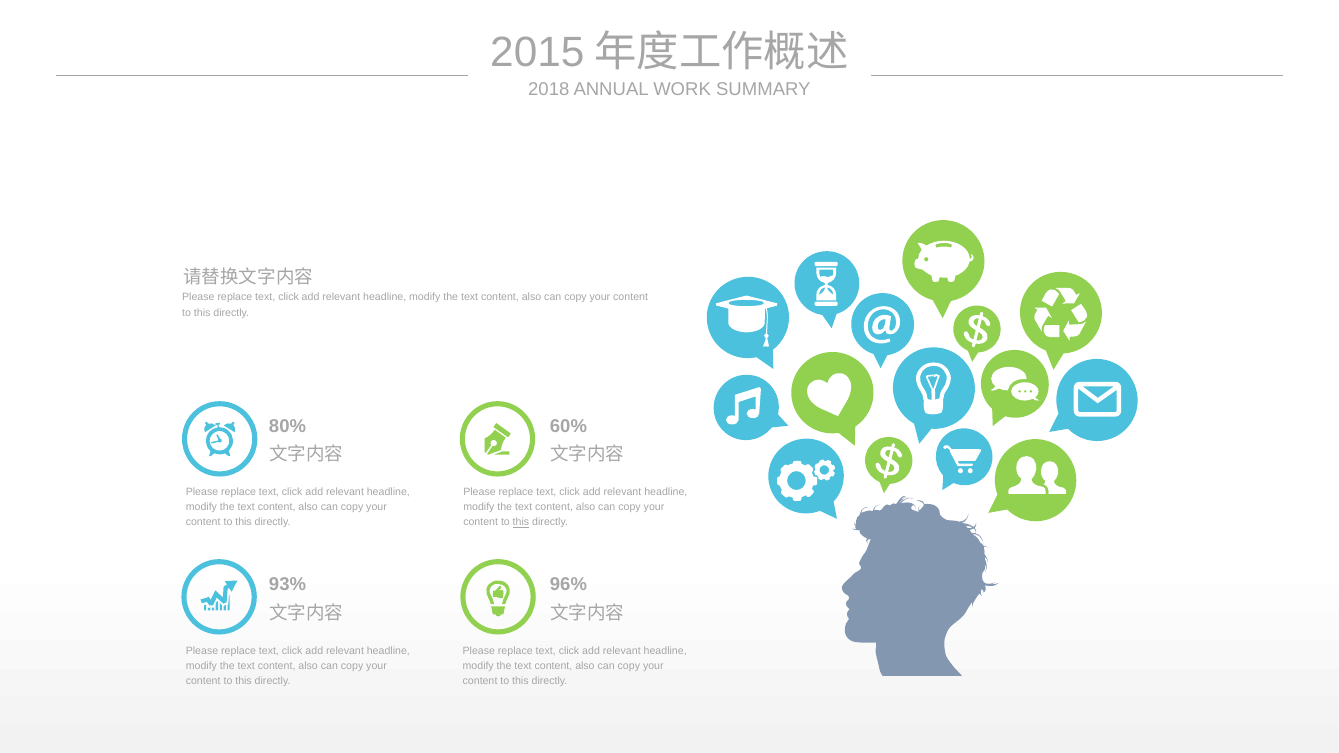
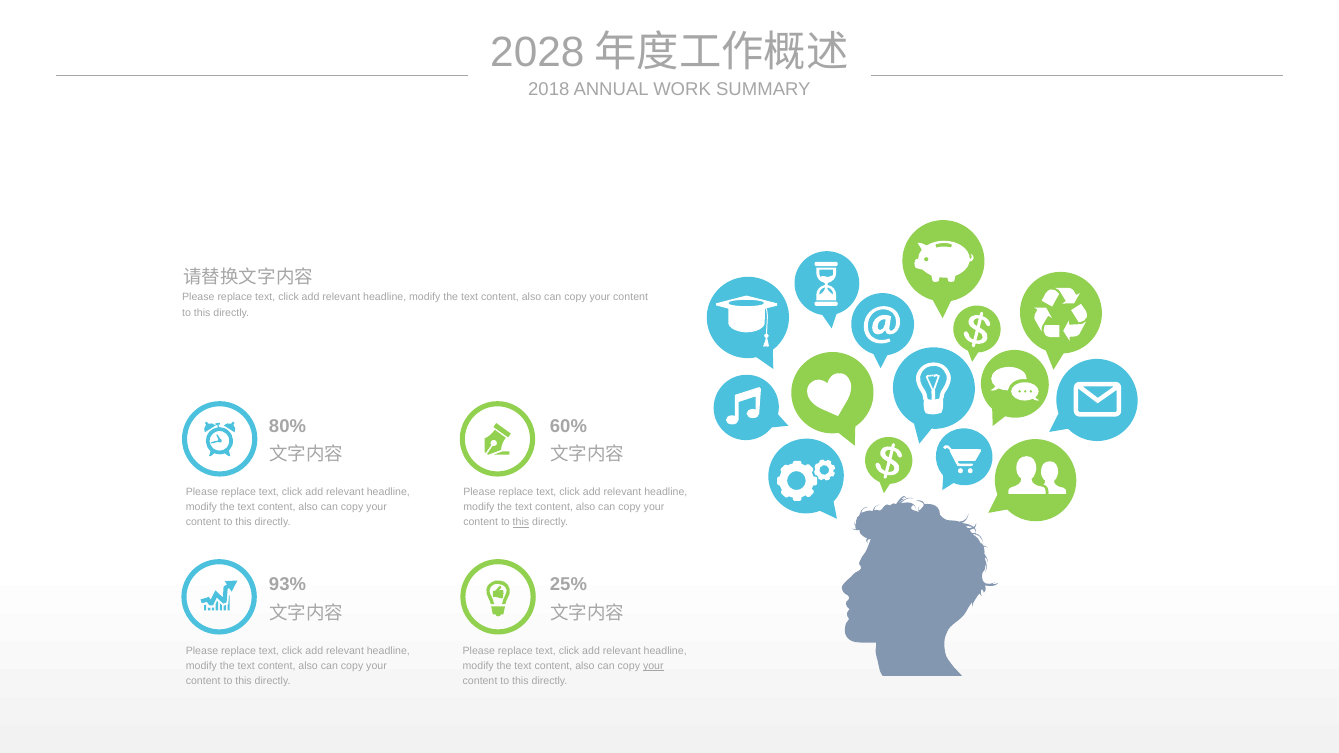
2015: 2015 -> 2028 (537, 53)
96%: 96% -> 25% (568, 584)
your underline: none -> present (653, 666)
